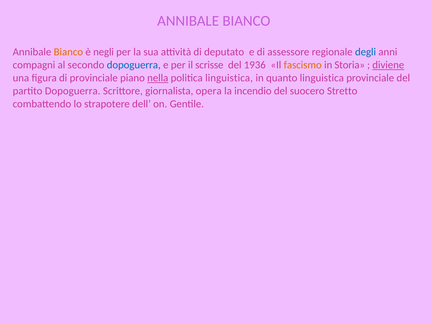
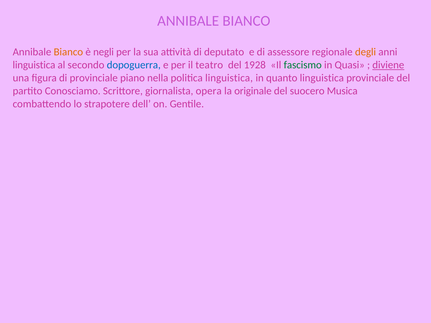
degli colour: blue -> orange (366, 52)
compagni: compagni -> linguistica (34, 65)
scrisse: scrisse -> teatro (209, 65)
1936: 1936 -> 1928 (255, 65)
fascismo colour: orange -> green (303, 65)
Storia: Storia -> Quasi (350, 65)
nella underline: present -> none (158, 78)
partito Dopoguerra: Dopoguerra -> Conosciamo (73, 91)
incendio: incendio -> originale (253, 91)
Stretto: Stretto -> Musica (342, 91)
